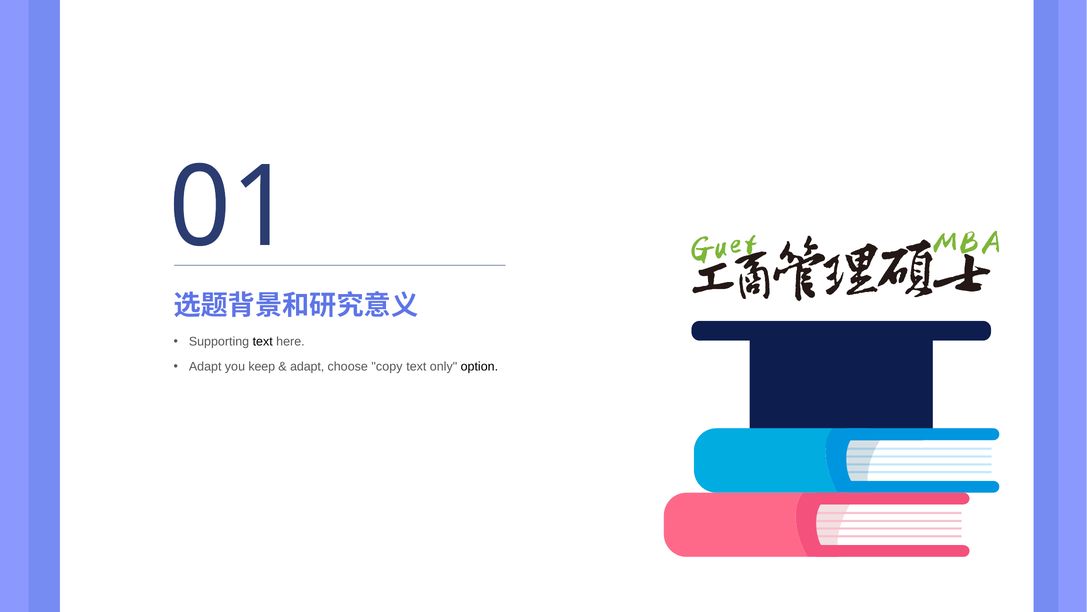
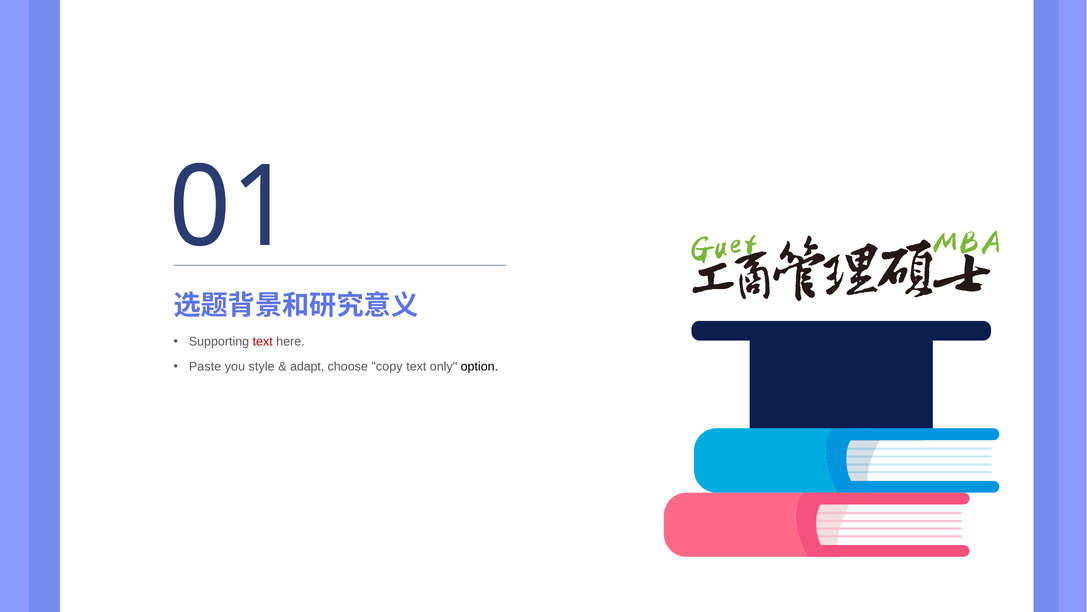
text colour: black -> red (263, 342)
Adapt: Adapt -> Paste (205, 366)
keep: keep -> style (262, 366)
